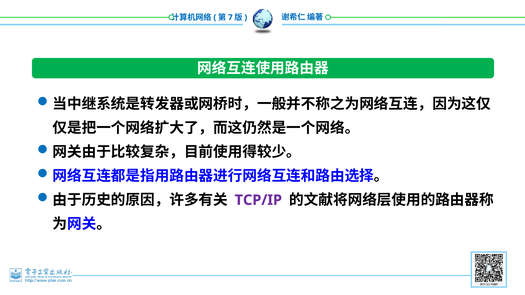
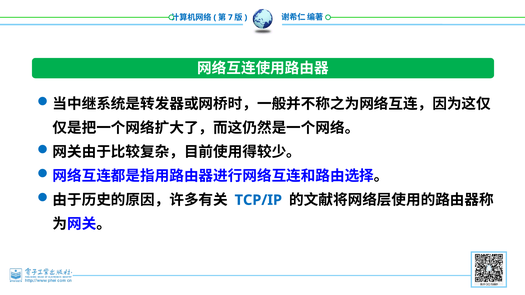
TCP/IP colour: purple -> blue (258, 200)
